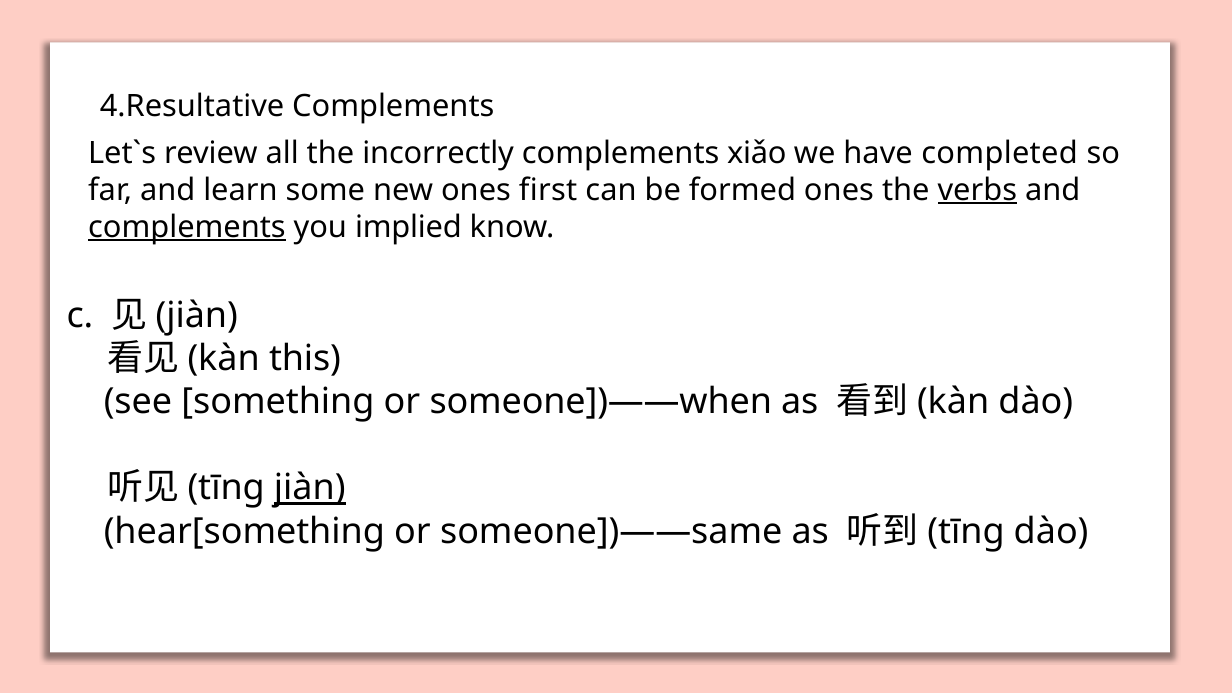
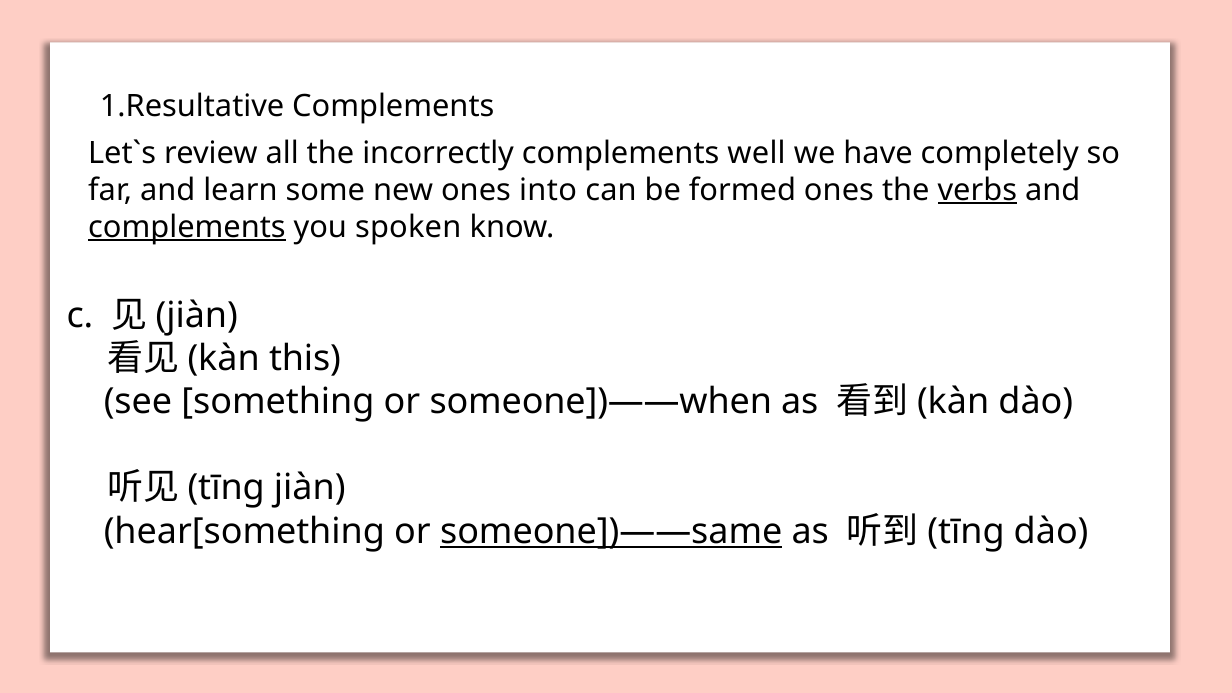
4.Resultative: 4.Resultative -> 1.Resultative (192, 106)
xiǎo: xiǎo -> well (757, 153)
completed: completed -> completely (1000, 153)
first: first -> into (548, 190)
implied: implied -> spoken (408, 227)
jiàn underline: present -> none (310, 488)
someone])——same underline: none -> present (611, 531)
